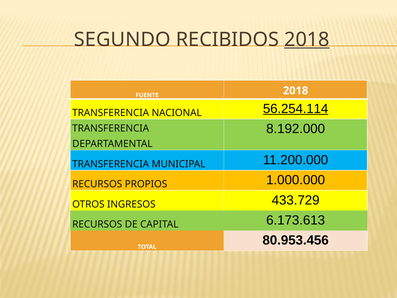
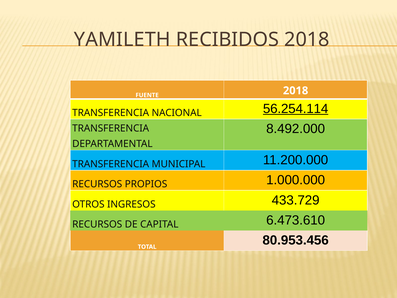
SEGUNDO: SEGUNDO -> YAMILETH (122, 39)
2018 underline: present -> none (307, 39)
8.192.000: 8.192.000 -> 8.492.000 (296, 129)
6.173.613: 6.173.613 -> 6.473.610 (296, 220)
